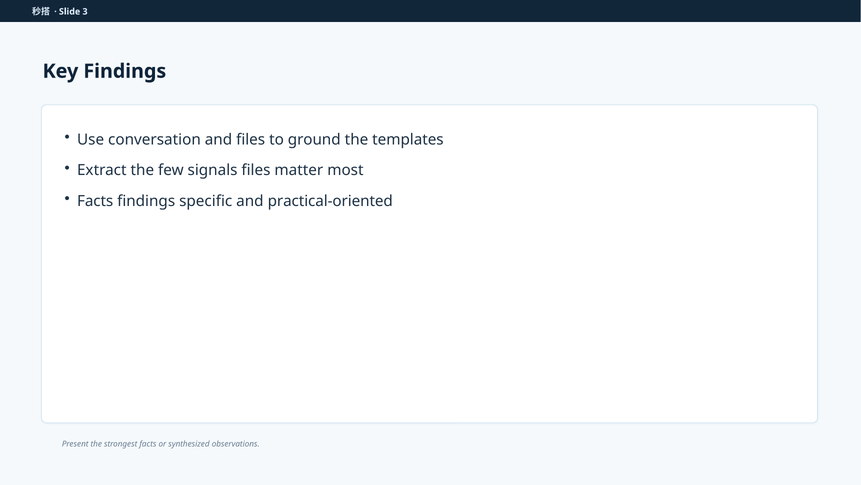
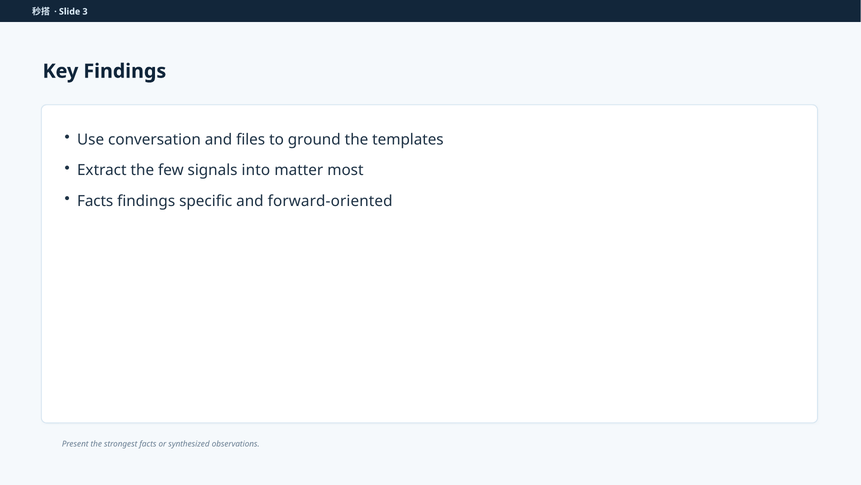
signals files: files -> into (256, 170)
practical-oriented: practical-oriented -> forward-oriented (330, 201)
